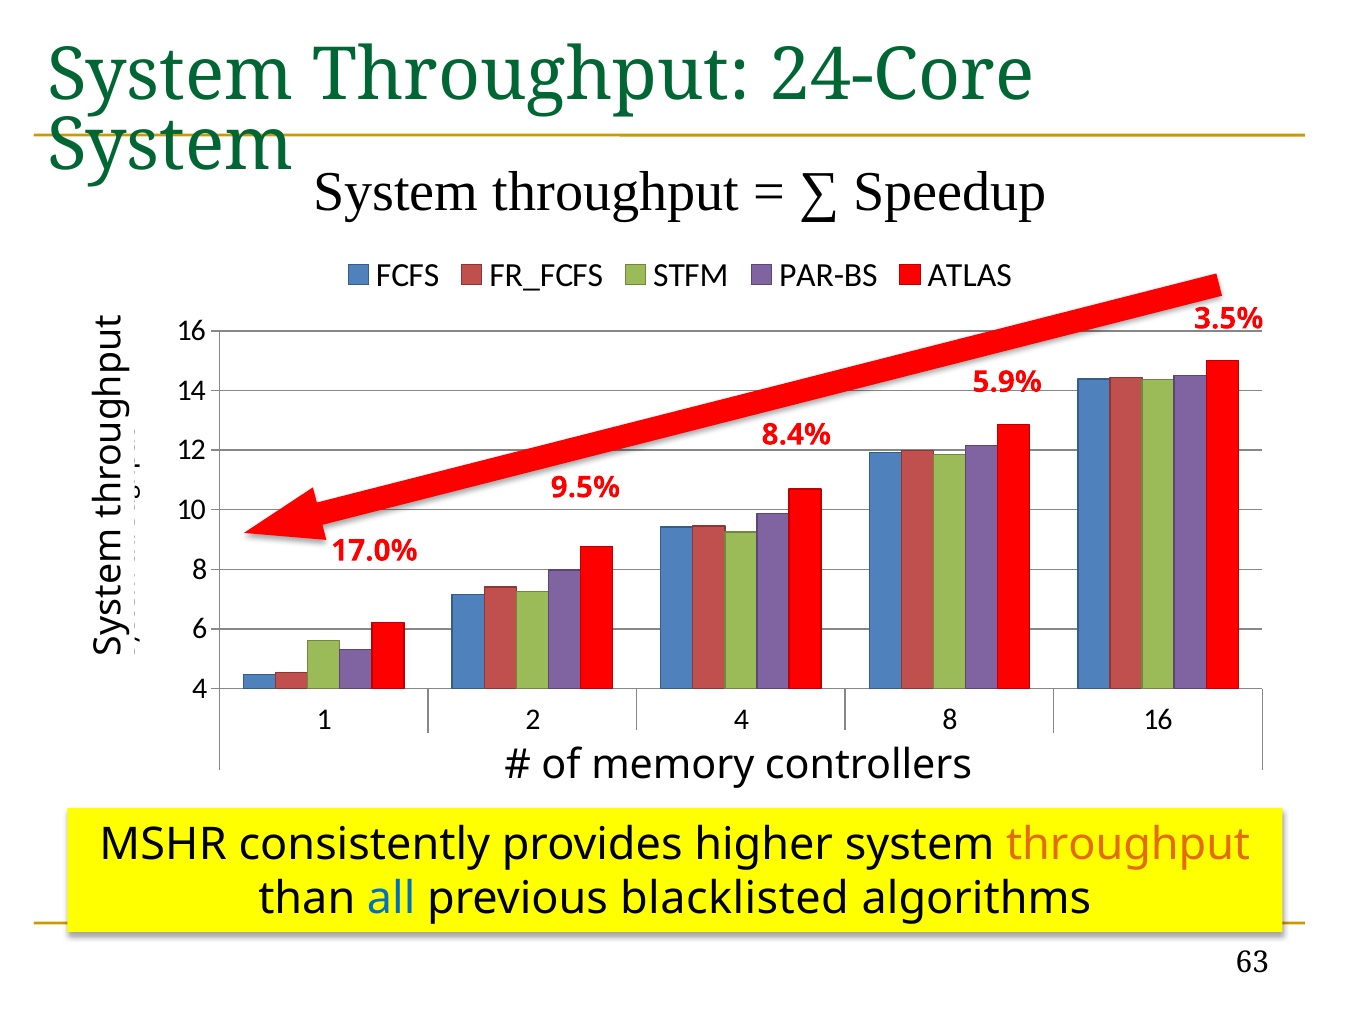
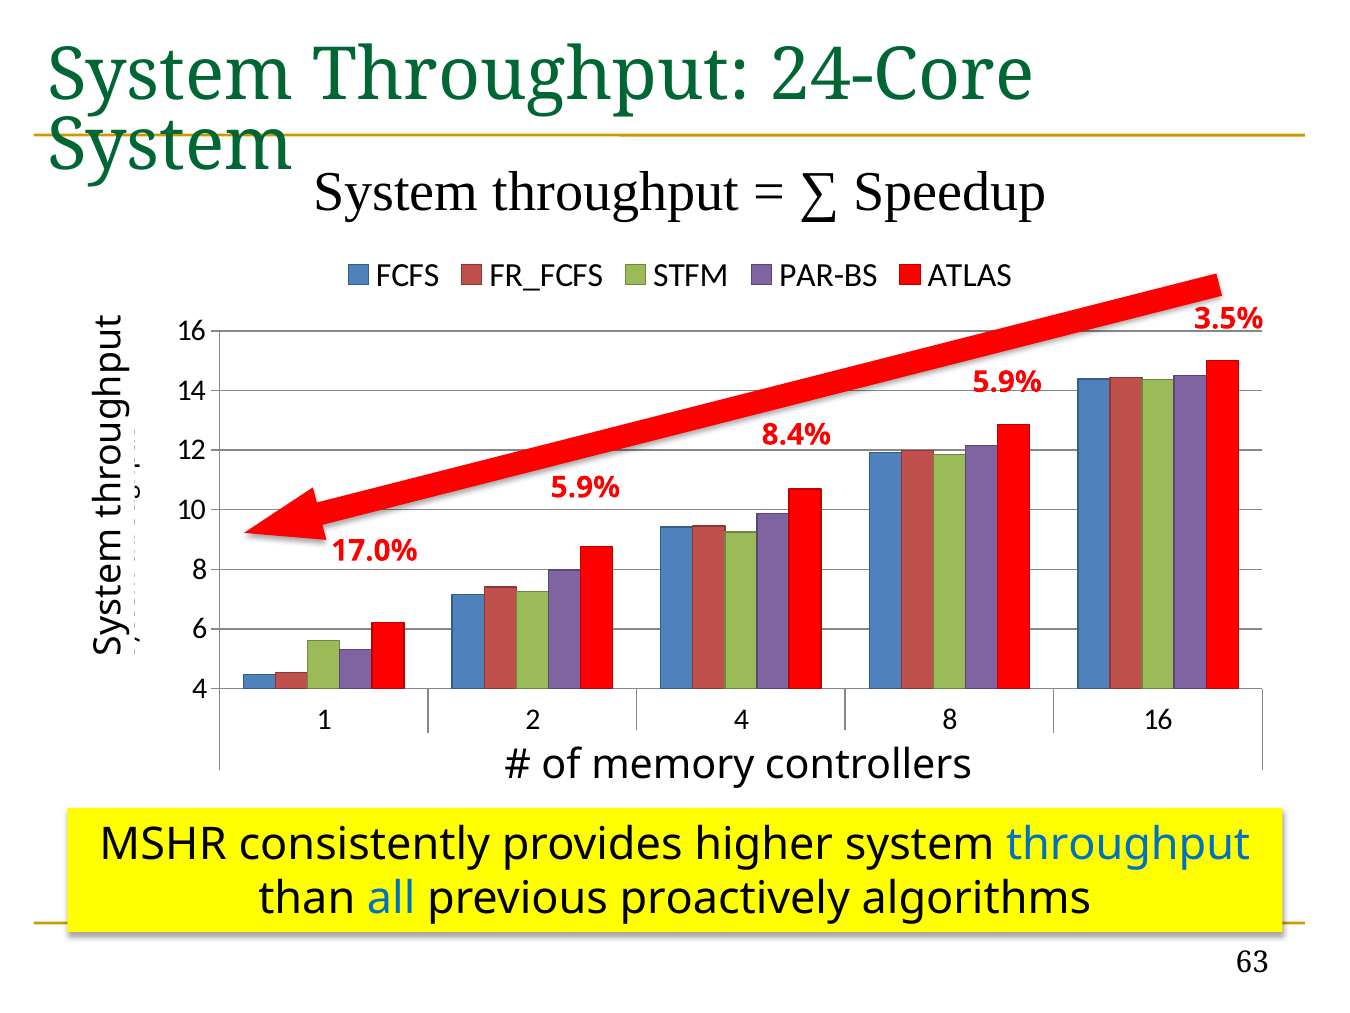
9.5%: 9.5% -> 5.9% (585, 487)
throughput colour: orange -> blue (1128, 844)
blacklisted: blacklisted -> proactively (735, 898)
